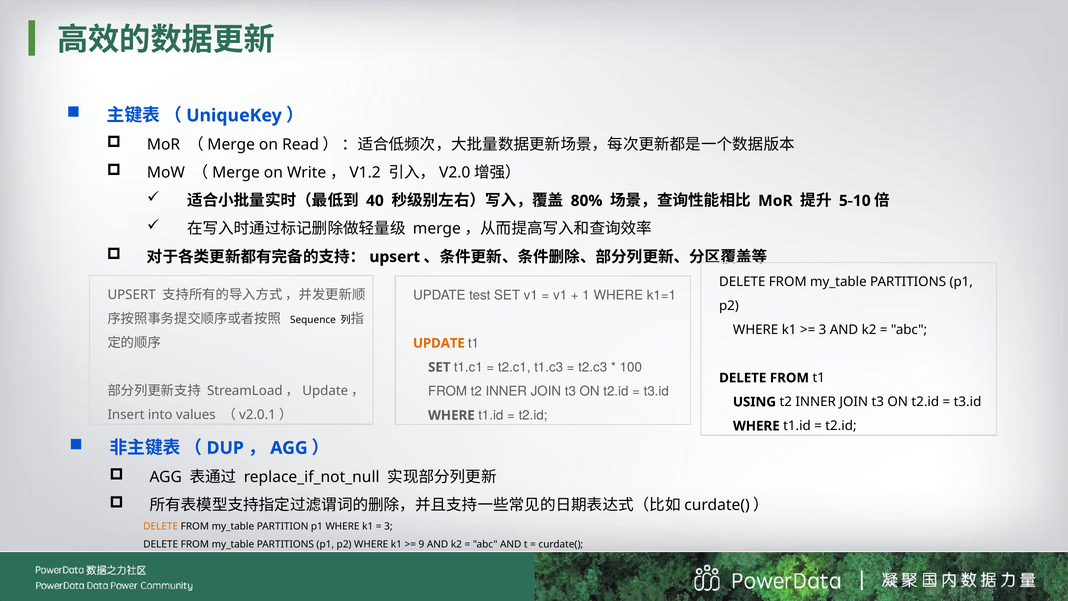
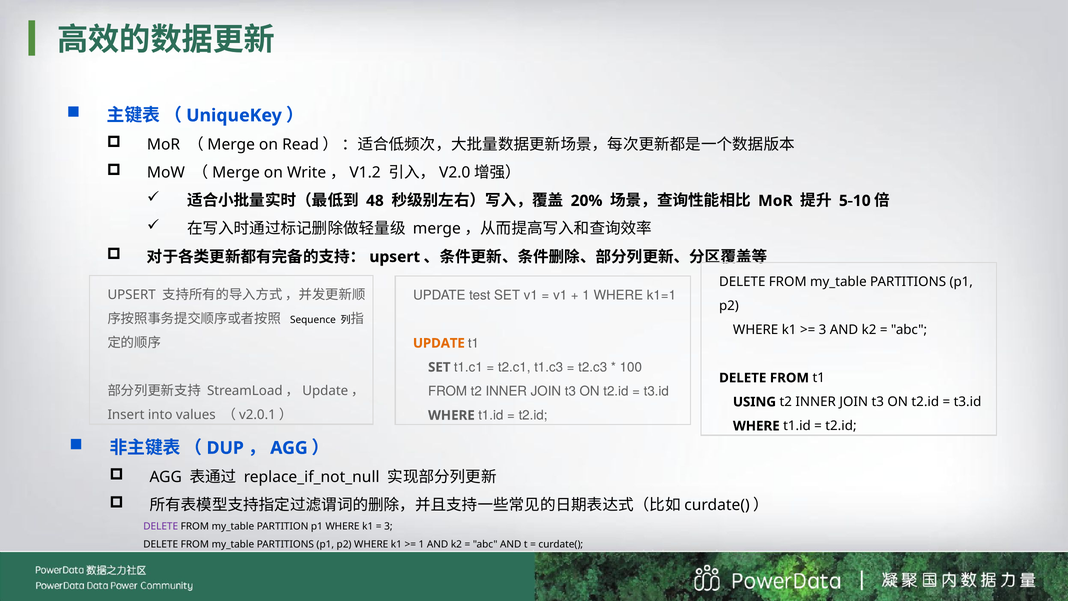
40: 40 -> 48 (375, 201)
80%: 80% -> 20% (587, 201)
DELETE colour: orange -> purple (161, 526)
9: 9 -> 1 (421, 544)
